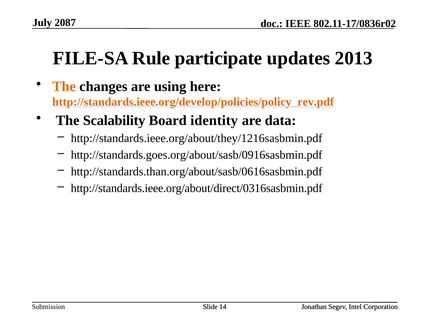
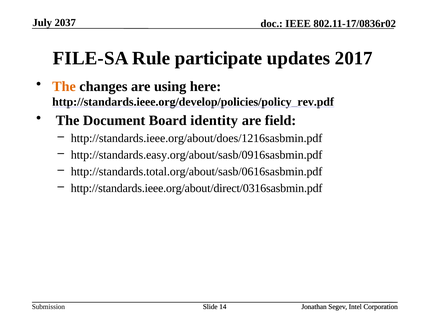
2087: 2087 -> 2037 (65, 23)
2013: 2013 -> 2017 (354, 58)
http://standards.ieee.org/develop/policies/policy_rev.pdf colour: orange -> black (193, 102)
Scalability: Scalability -> Document (114, 120)
data: data -> field (280, 120)
http://standards.ieee.org/about/they/1216sasbmin.pdf: http://standards.ieee.org/about/they/1216sasbmin.pdf -> http://standards.ieee.org/about/does/1216sasbmin.pdf (197, 138)
http://standards.goes.org/about/sasb/0916sasbmin.pdf: http://standards.goes.org/about/sasb/0916sasbmin.pdf -> http://standards.easy.org/about/sasb/0916sasbmin.pdf (197, 155)
http://standards.than.org/about/sasb/0616sasbmin.pdf: http://standards.than.org/about/sasb/0616sasbmin.pdf -> http://standards.total.org/about/sasb/0616sasbmin.pdf (197, 171)
